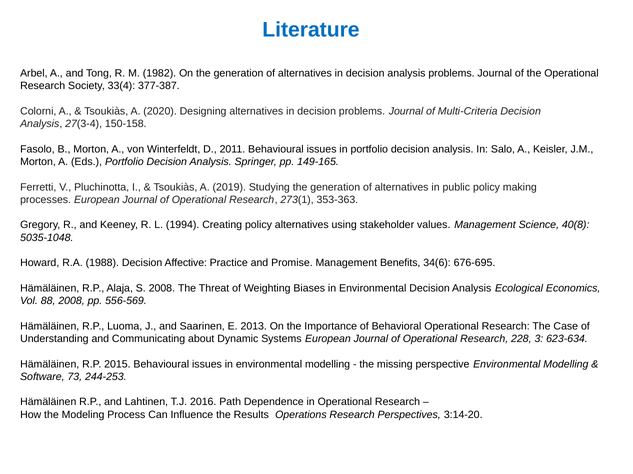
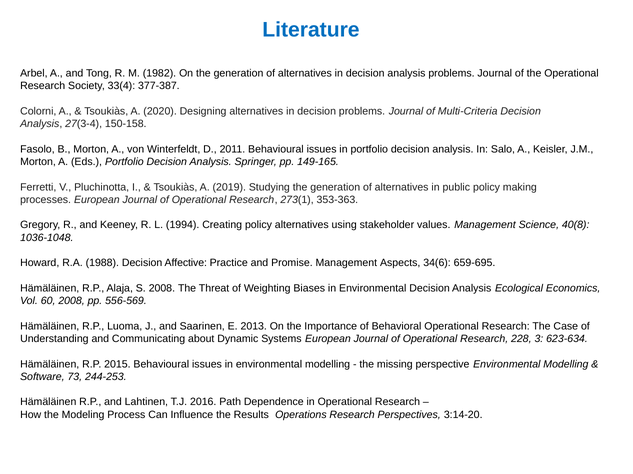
5035-1048: 5035-1048 -> 1036-1048 (47, 238)
Benefits: Benefits -> Aspects (400, 263)
676-695: 676-695 -> 659-695 (475, 263)
88: 88 -> 60 (48, 301)
